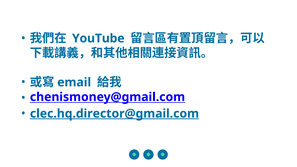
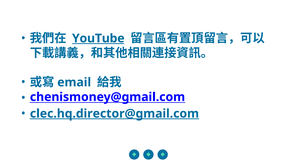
YouTube underline: none -> present (98, 38)
